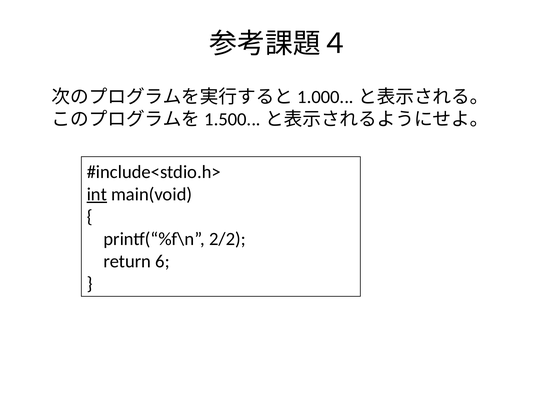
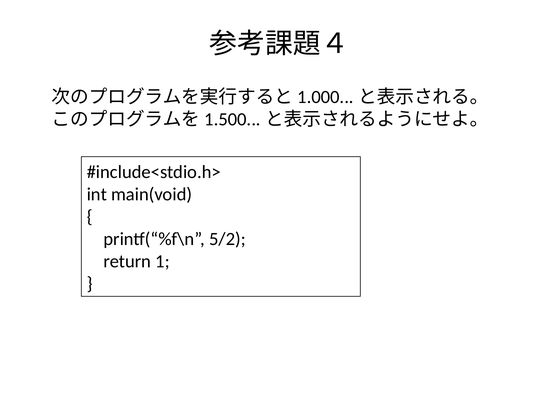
int underline: present -> none (97, 194)
2/2: 2/2 -> 5/2 (227, 239)
6: 6 -> 1 (162, 261)
